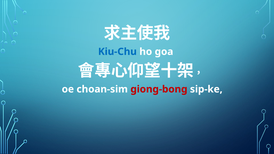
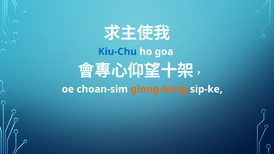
giong-bong colour: red -> orange (159, 89)
